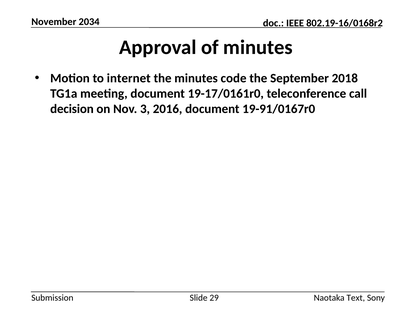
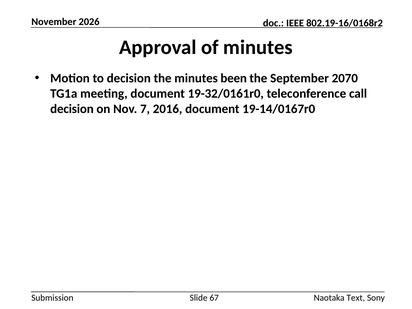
2034: 2034 -> 2026 (89, 22)
to internet: internet -> decision (129, 78)
code: code -> been (234, 78)
2018: 2018 -> 2070 (345, 78)
19-17/0161r0: 19-17/0161r0 -> 19-32/0161r0 (226, 94)
3: 3 -> 7 (145, 109)
19-91/0167r0: 19-91/0167r0 -> 19-14/0167r0 (279, 109)
29: 29 -> 67 (214, 298)
